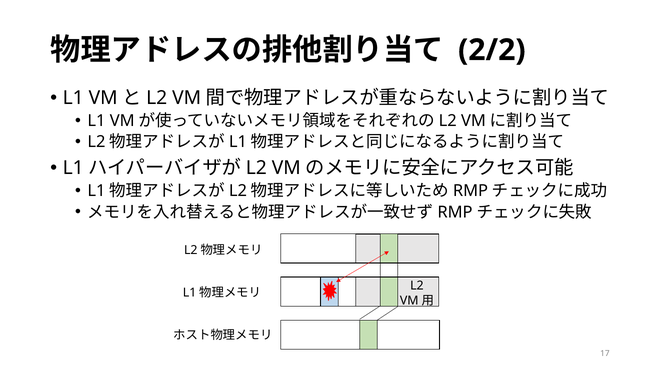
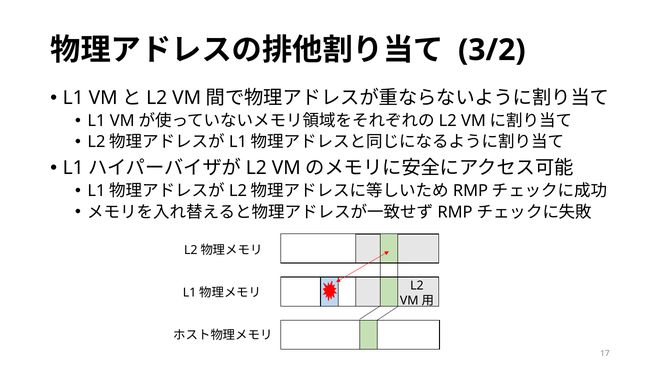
2/2: 2/2 -> 3/2 (492, 50)
